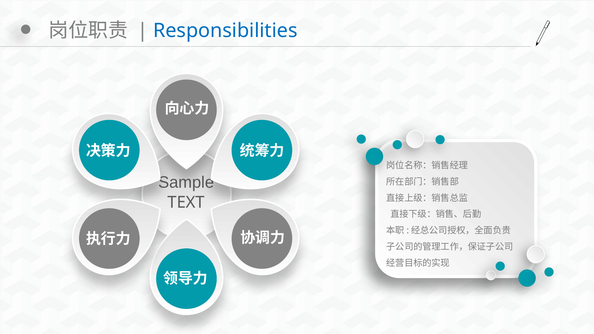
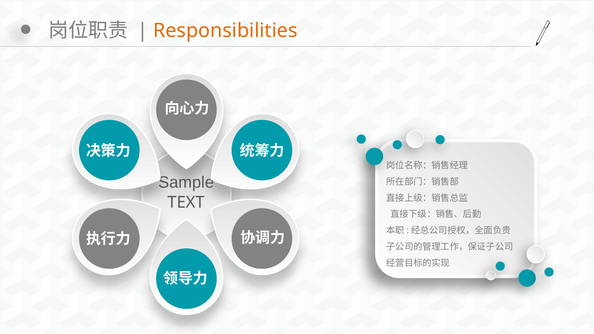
Responsibilities colour: blue -> orange (225, 31)
